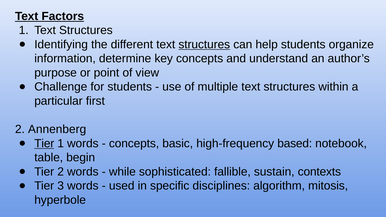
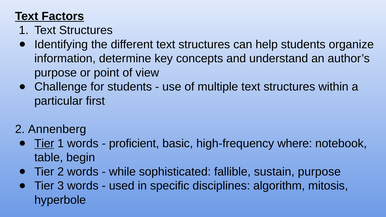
structures underline: present -> none (204, 44)
concepts: concepts -> proficient (134, 144)
based: based -> where (295, 144)
sustain contexts: contexts -> purpose (319, 172)
